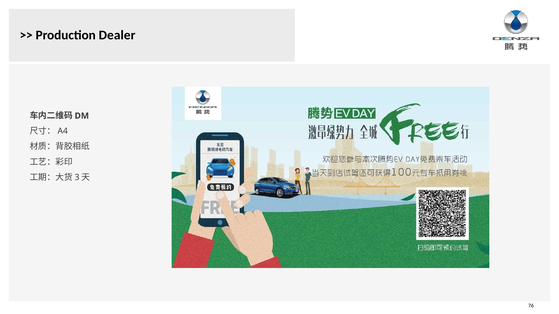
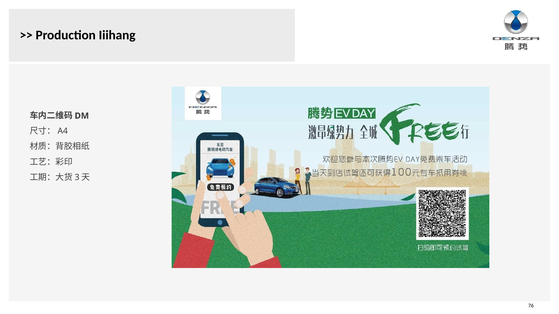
Dealer: Dealer -> Iiihang (117, 35)
